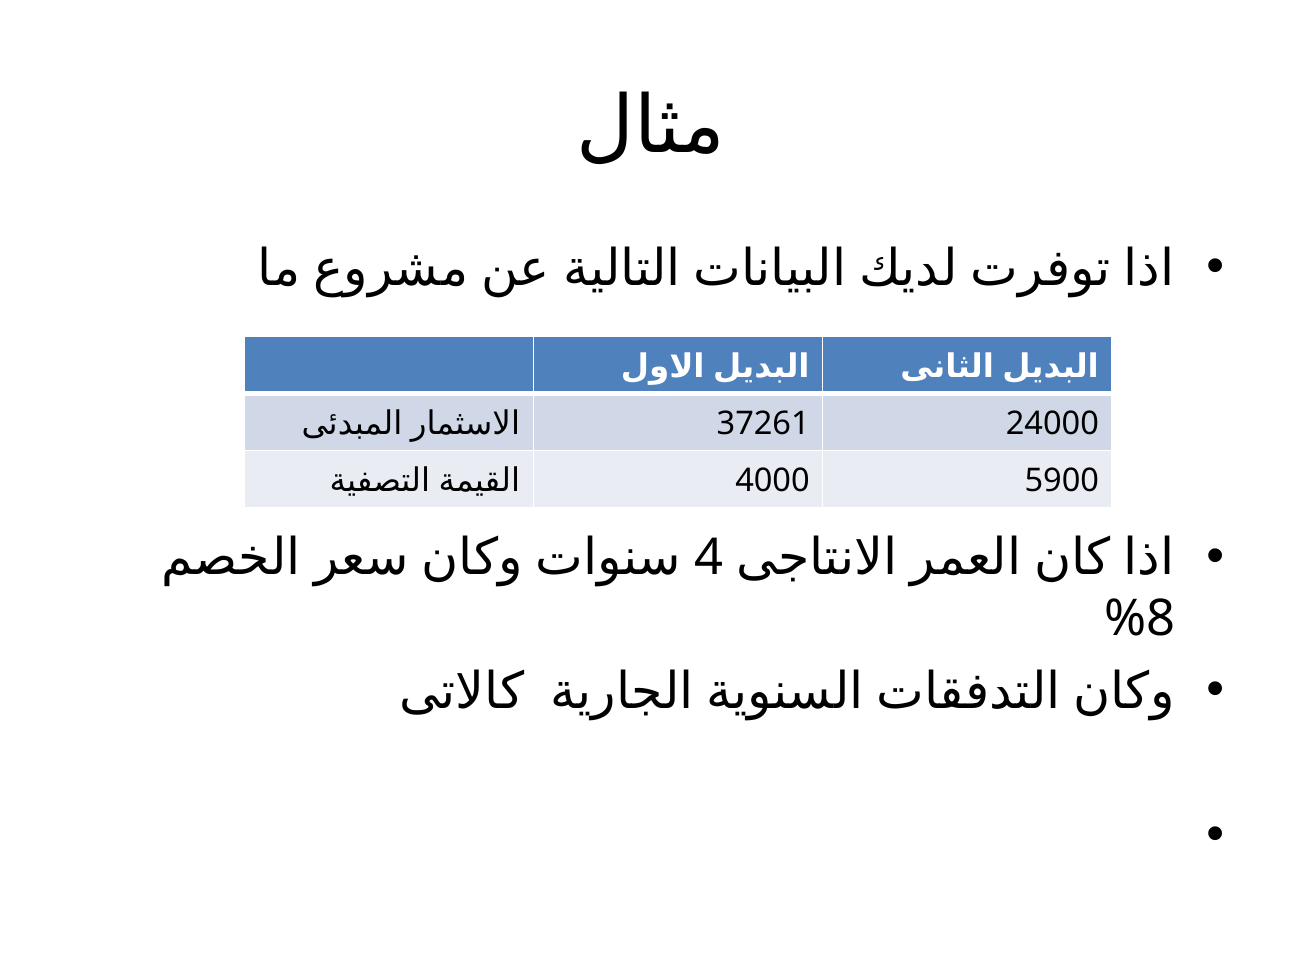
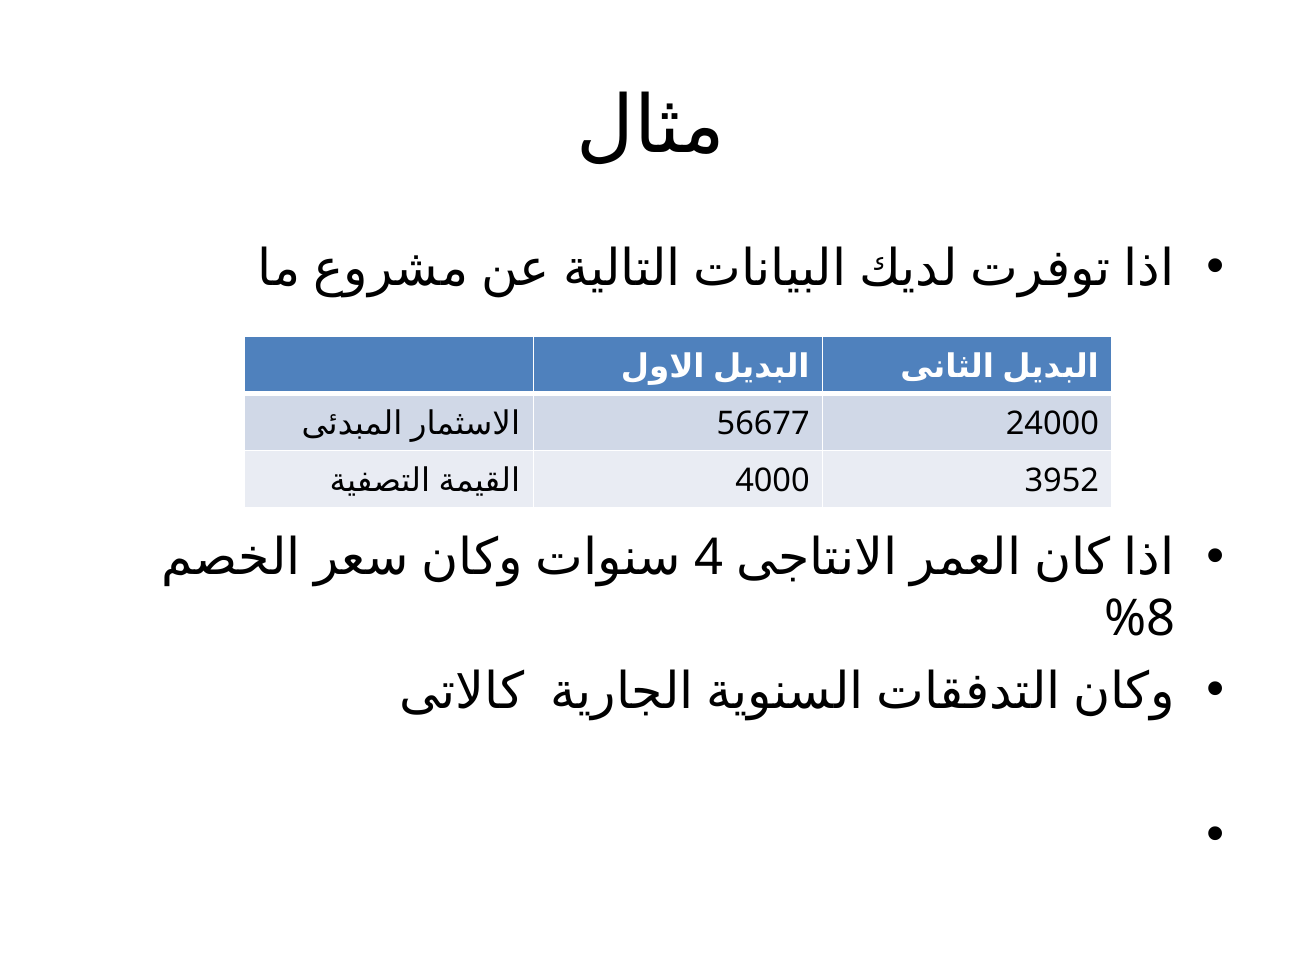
37261: 37261 -> 56677 (763, 423)
5900: 5900 -> 3952 (1062, 481)
